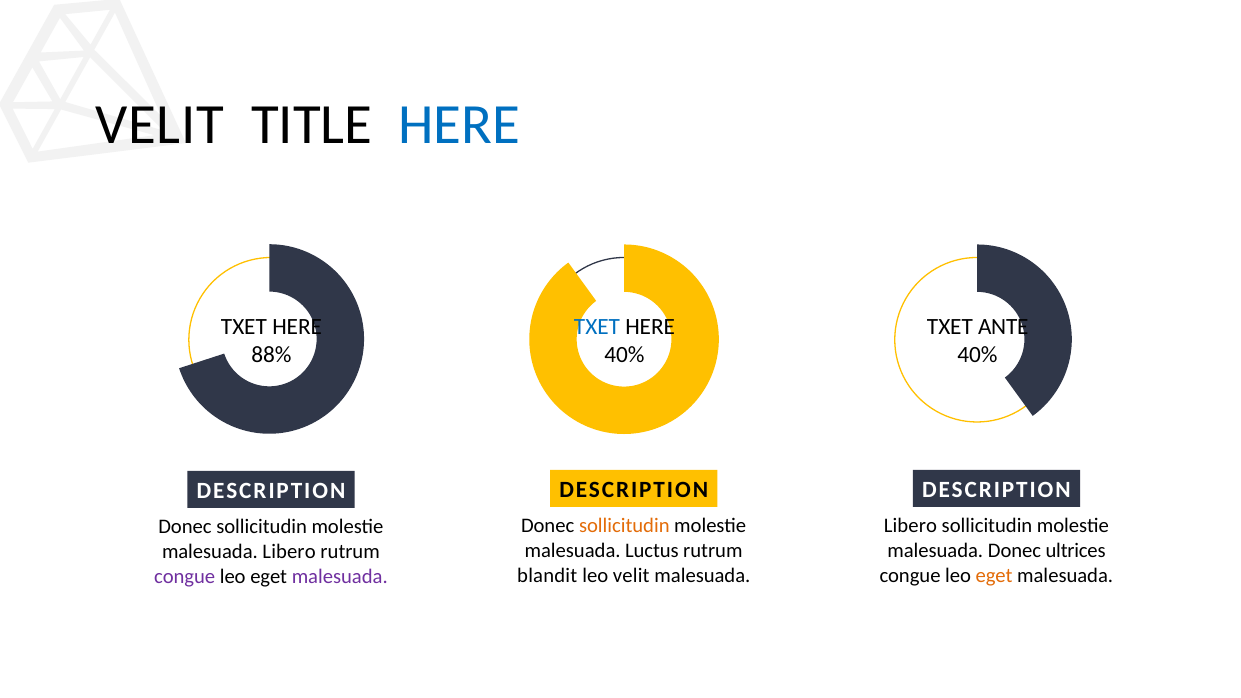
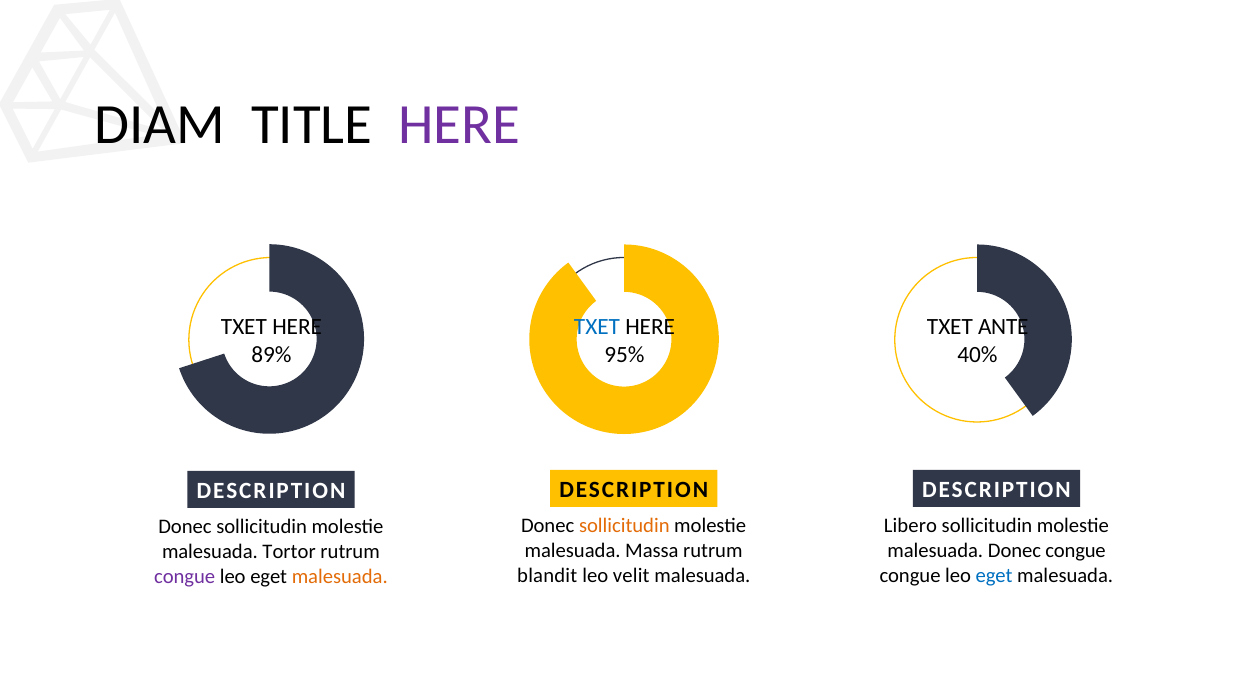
VELIT: VELIT -> DIAM (160, 125)
HERE colour: blue -> purple (459, 125)
88%: 88% -> 89% (272, 354)
40%: 40% -> 95% (625, 354)
Luctus: Luctus -> Massa (652, 551)
Donec ultrices: ultrices -> congue (1076, 551)
malesuada Libero: Libero -> Tortor (289, 552)
eget colour: orange -> blue (994, 576)
malesuada colour: purple -> orange (340, 577)
